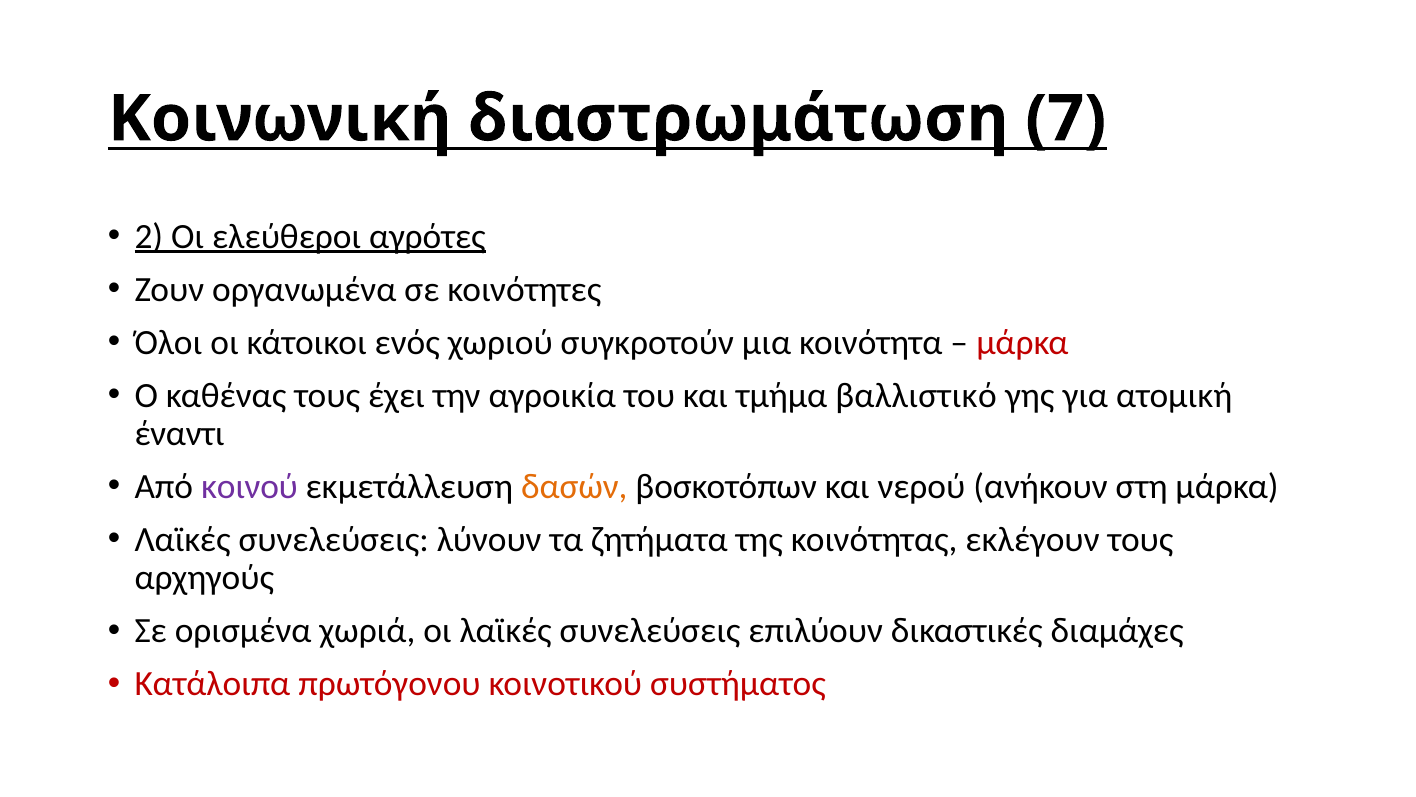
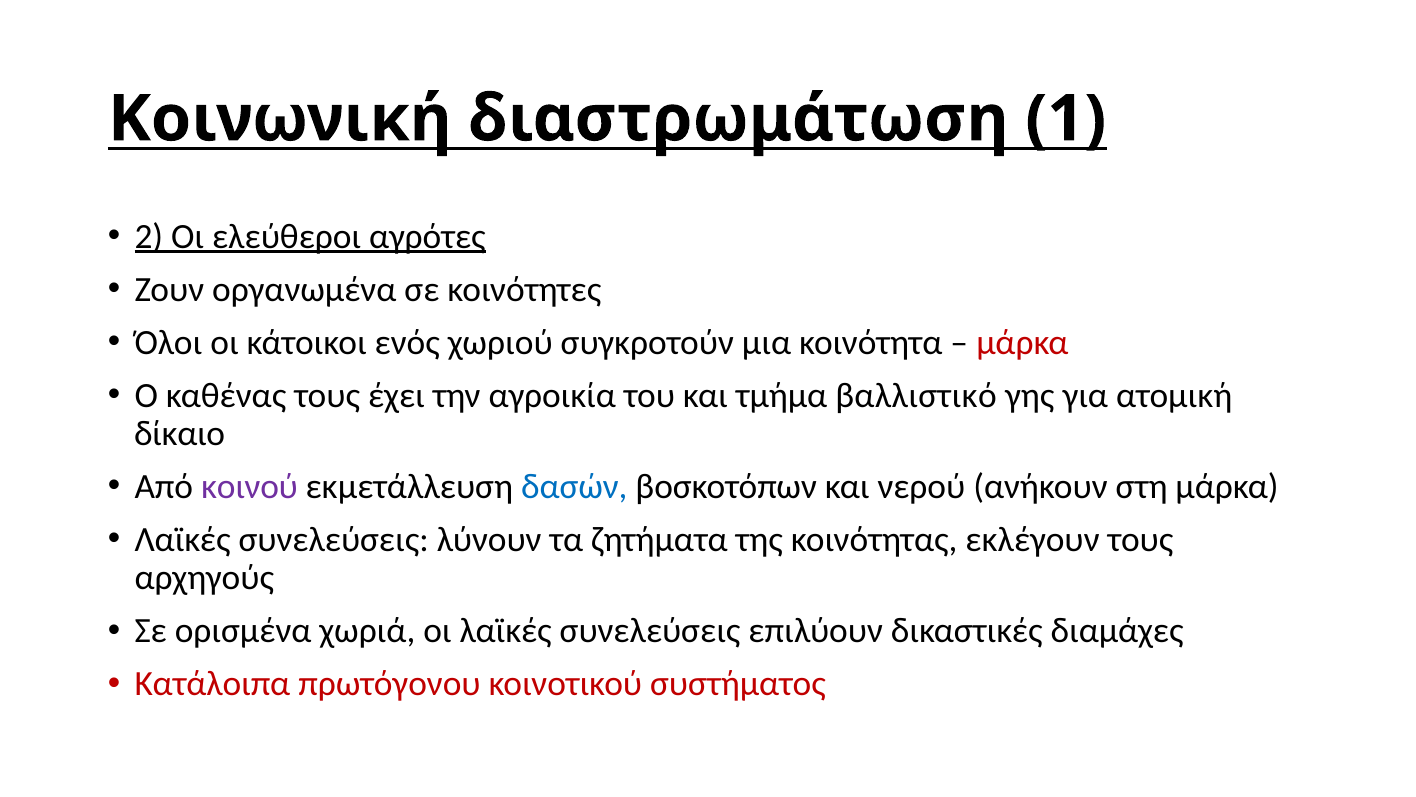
7: 7 -> 1 (1066, 119)
έναντι: έναντι -> δίκαιο (180, 433)
δασών colour: orange -> blue (574, 486)
